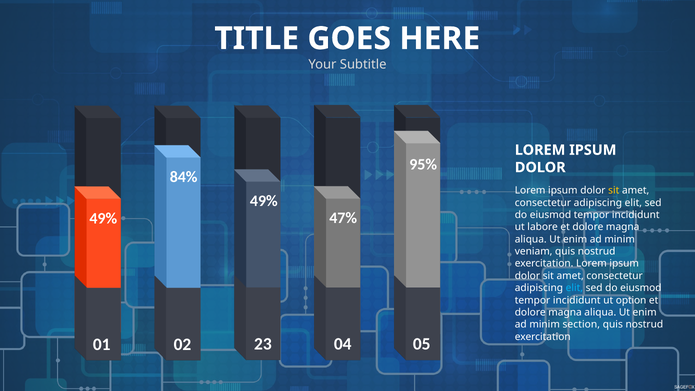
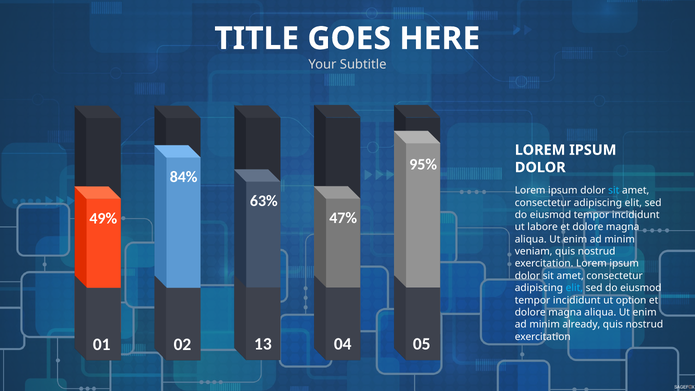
sit colour: yellow -> light blue (614, 191)
49%: 49% -> 63% (264, 201)
section: section -> already (581, 324)
23: 23 -> 13 (263, 344)
